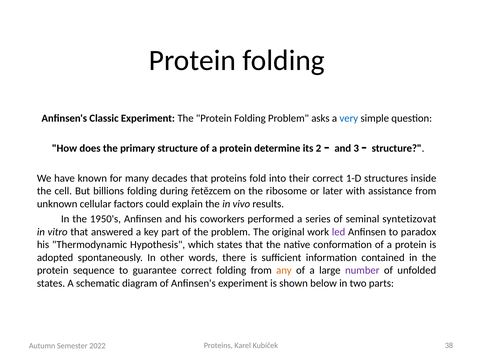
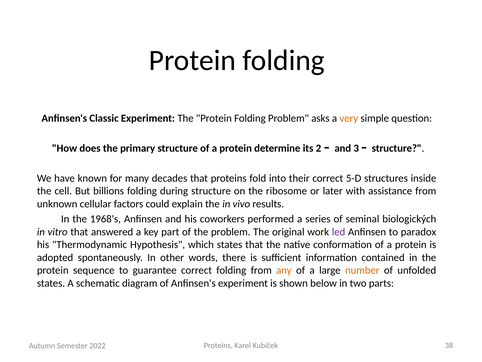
very colour: blue -> orange (349, 118)
1-D: 1-D -> 5-D (354, 178)
during řetězcem: řetězcem -> structure (211, 191)
1950's: 1950's -> 1968's (105, 219)
syntetizovat: syntetizovat -> biologických (409, 219)
number colour: purple -> orange (362, 270)
